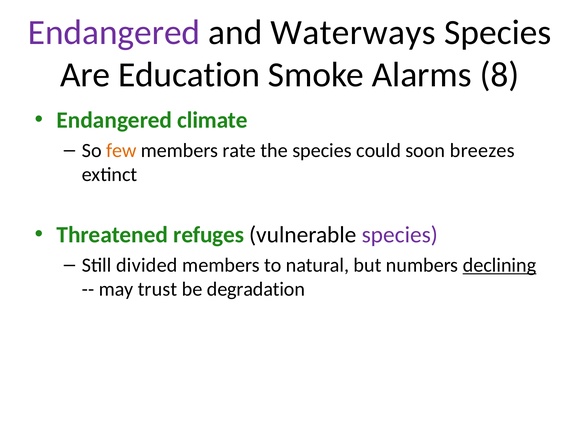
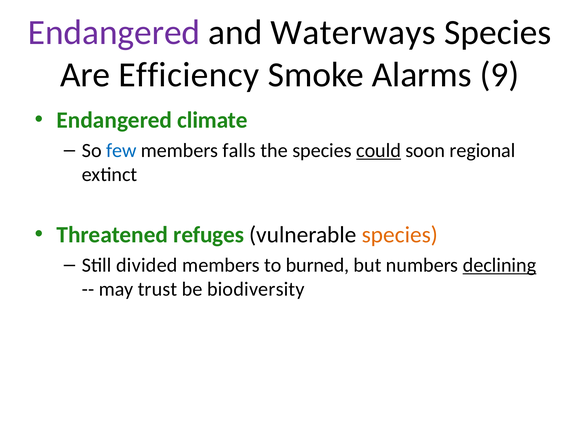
Education: Education -> Efficiency (189, 75)
8: 8 -> 9 (500, 75)
few colour: orange -> blue (121, 150)
rate: rate -> falls (239, 150)
could underline: none -> present (379, 150)
breezes: breezes -> regional (482, 150)
species colour: purple -> orange (400, 235)
natural: natural -> burned (318, 265)
degradation: degradation -> biodiversity (256, 289)
